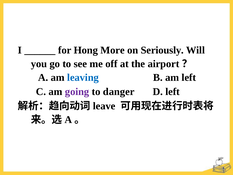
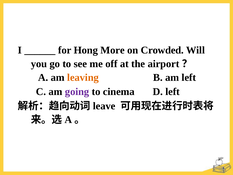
Seriously: Seriously -> Crowded (162, 50)
leaving colour: blue -> orange (83, 77)
danger: danger -> cinema (119, 92)
